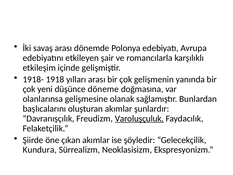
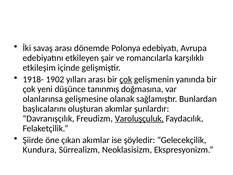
1918: 1918 -> 1902 (55, 79)
çok underline: none -> present (126, 79)
döneme: döneme -> tanınmış (103, 89)
